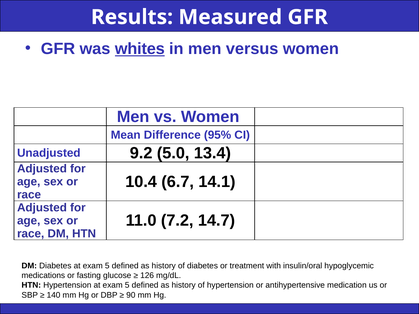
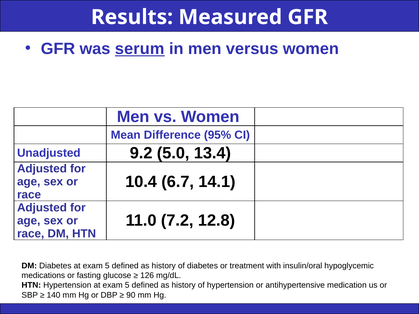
whites: whites -> serum (140, 49)
14.7: 14.7 -> 12.8 (217, 221)
